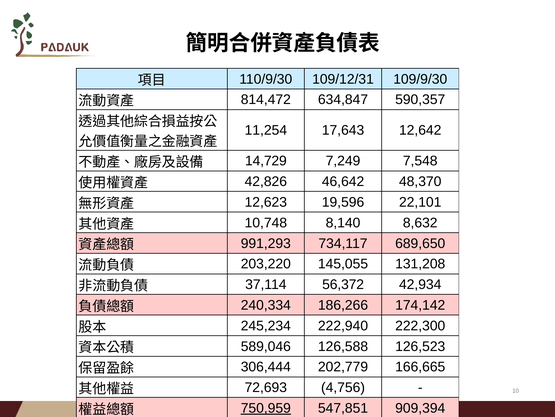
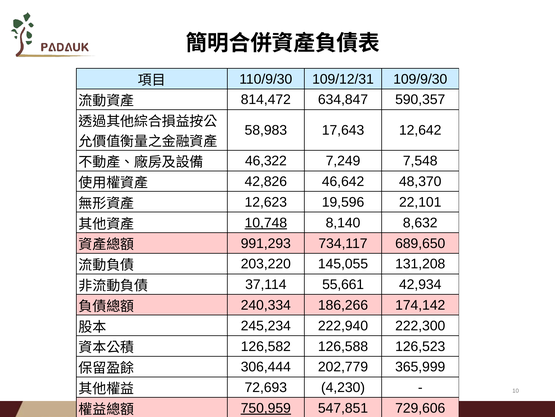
11,254: 11,254 -> 58,983 (266, 130)
14,729: 14,729 -> 46,322 (266, 161)
10,748 underline: none -> present (266, 222)
56,372: 56,372 -> 55,661 (343, 284)
589,046: 589,046 -> 126,582 (266, 346)
166,665: 166,665 -> 365,999 (420, 366)
4,756: 4,756 -> 4,230 (343, 387)
909,394: 909,394 -> 729,606 (420, 407)
